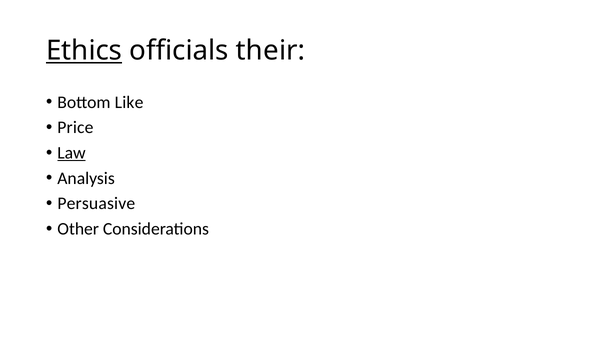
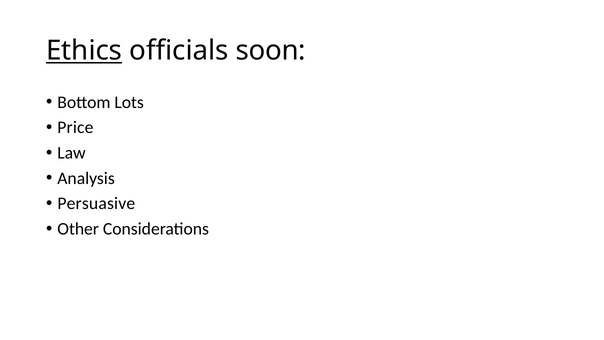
their: their -> soon (271, 51)
Like: Like -> Lots (129, 102)
Law underline: present -> none (72, 153)
